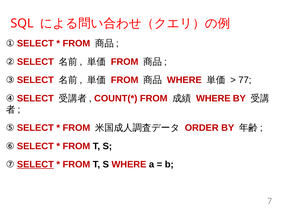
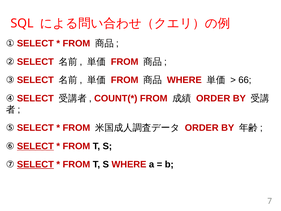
77: 77 -> 66 (245, 80)
WHERE: WHERE -> ORDER (213, 98)
SELECT underline: none -> present (35, 146)
